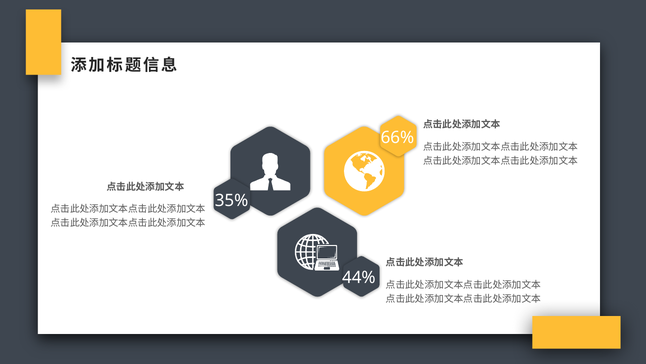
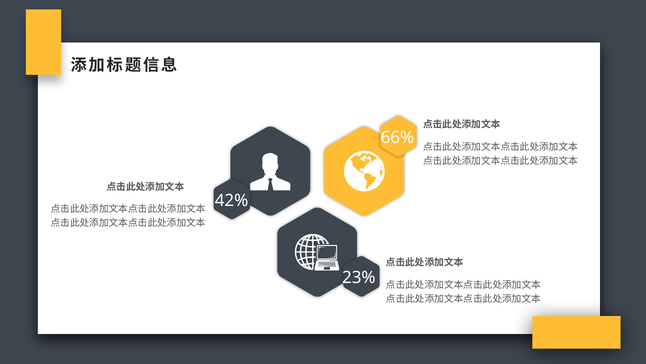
35%: 35% -> 42% (231, 200)
44%: 44% -> 23% (359, 277)
